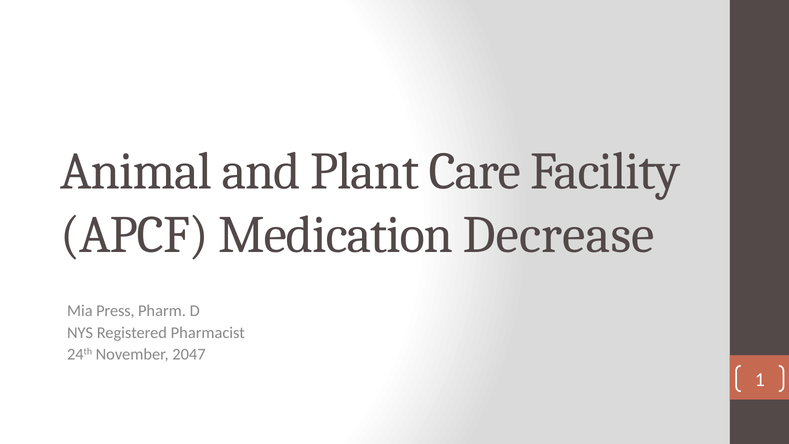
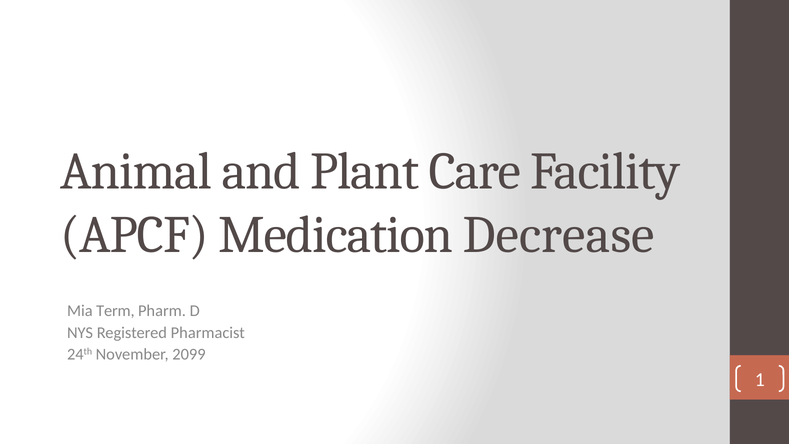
Press: Press -> Term (115, 311)
2047: 2047 -> 2099 (189, 354)
